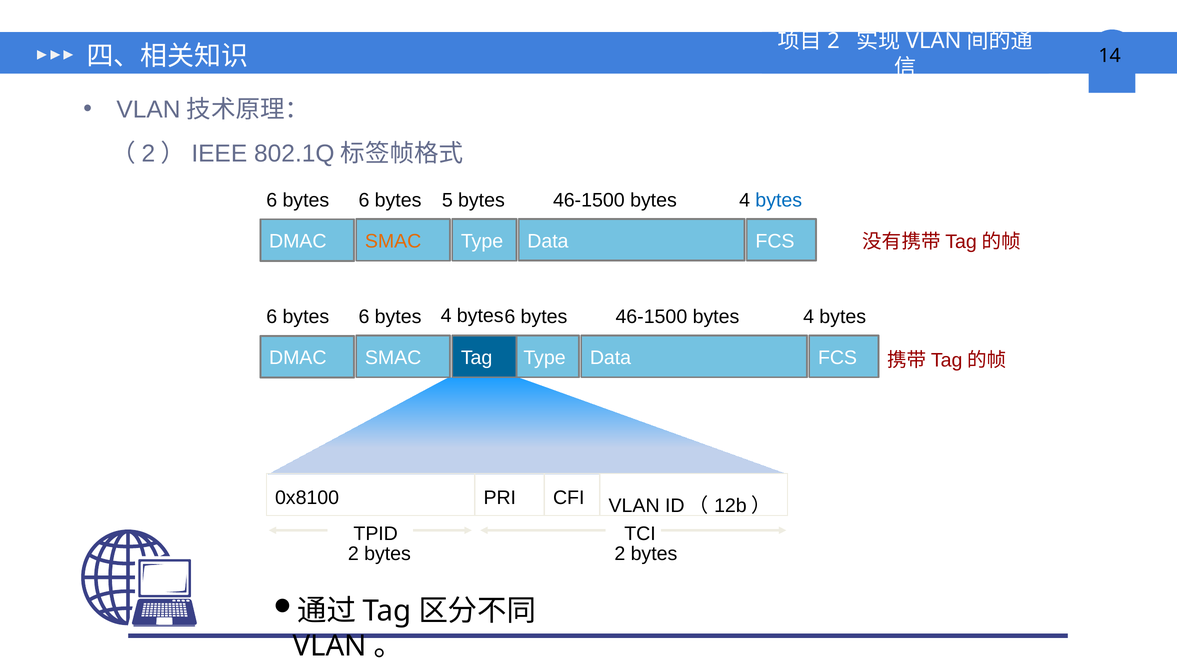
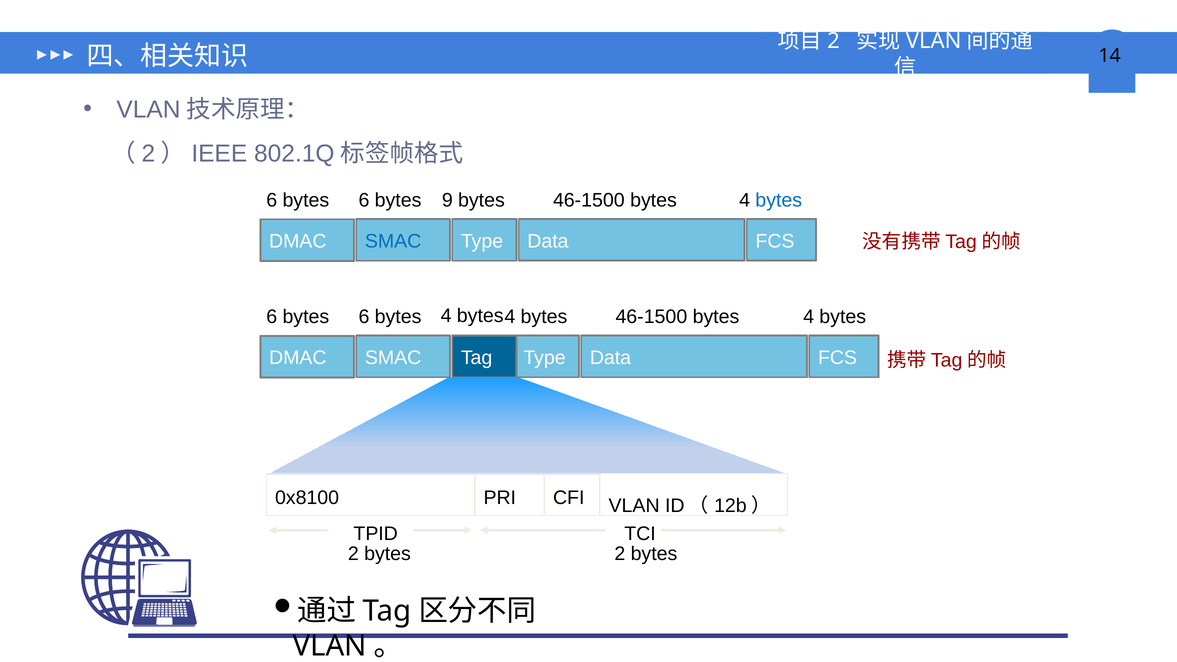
5: 5 -> 9 (447, 200)
SMAC colour: orange -> blue (393, 241)
bytes 6 bytes 6: 6 -> 4 (510, 317)
